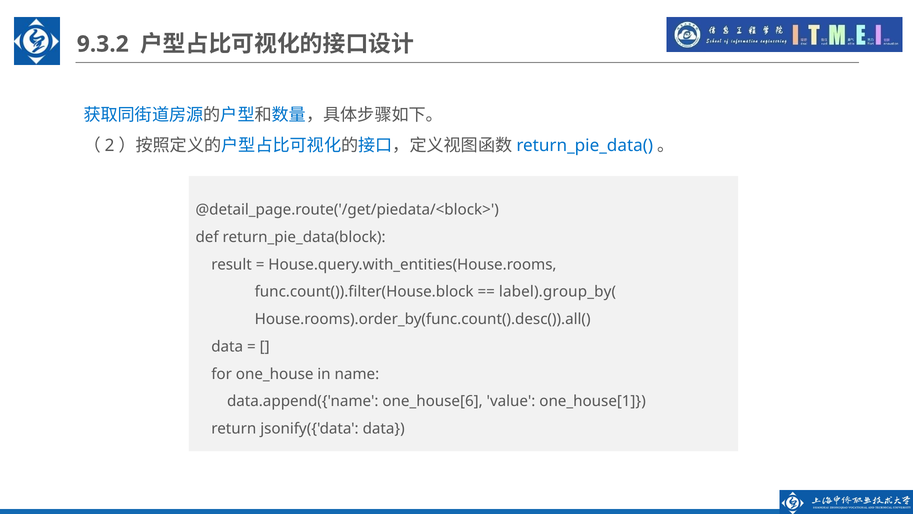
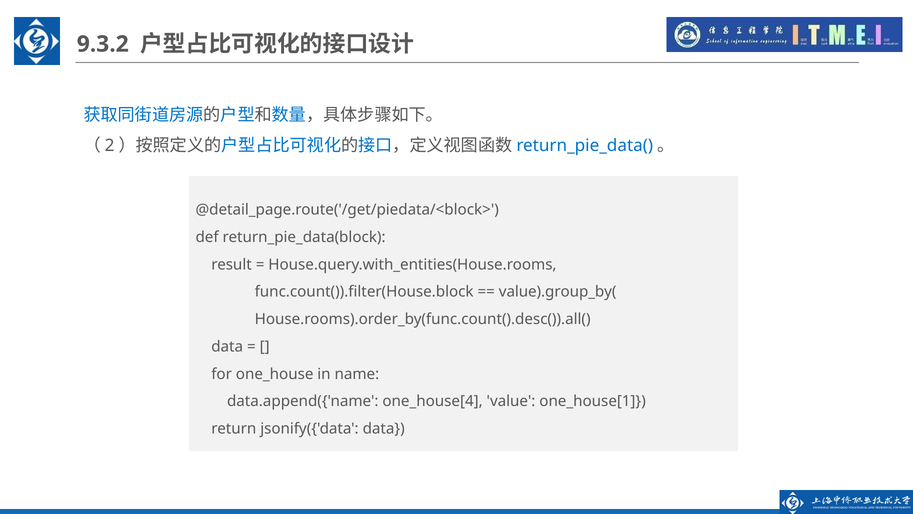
label).group_by(: label).group_by( -> value).group_by( (558, 292)
one_house[6: one_house[6 -> one_house[4 (433, 401)
